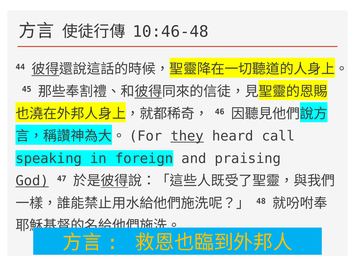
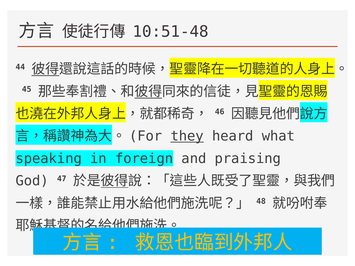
10:46-48: 10:46-48 -> 10:51-48 (171, 32)
call: call -> what (278, 136)
God underline: present -> none (32, 181)
